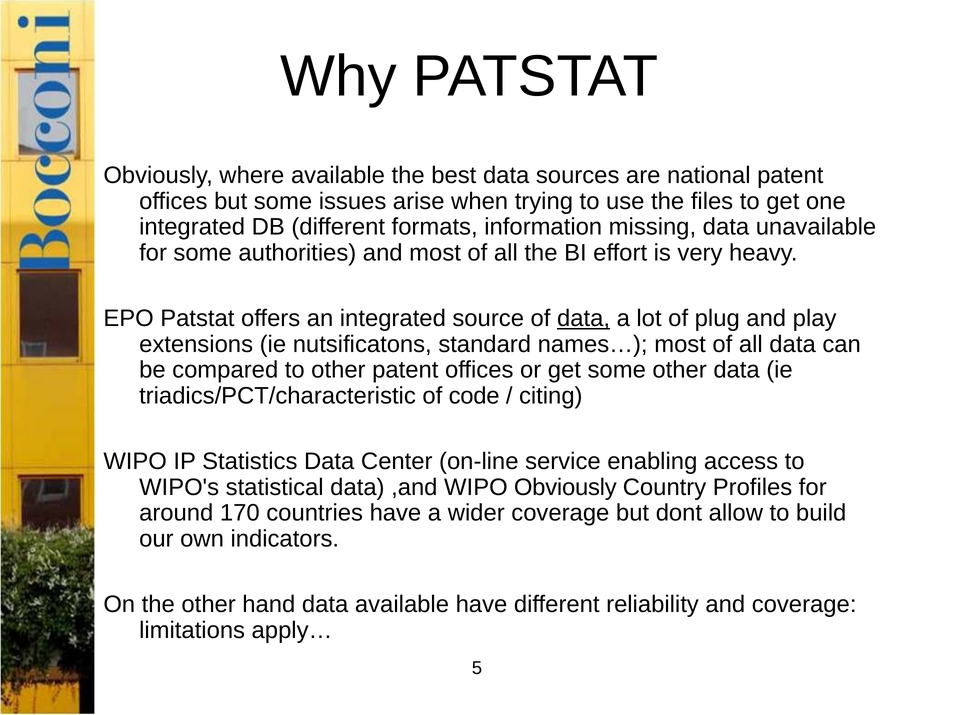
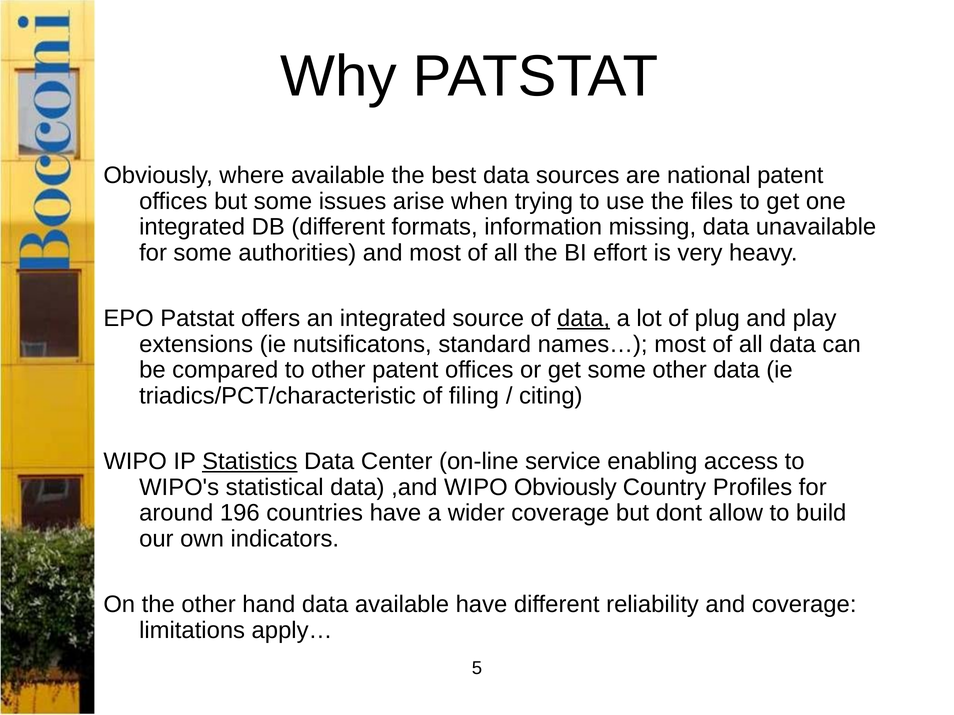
code: code -> filing (474, 396)
Statistics underline: none -> present (250, 462)
170: 170 -> 196 (240, 513)
